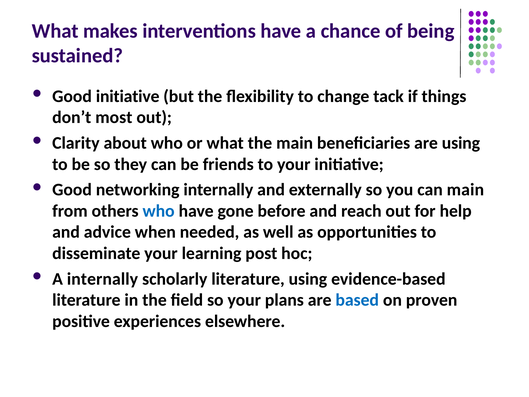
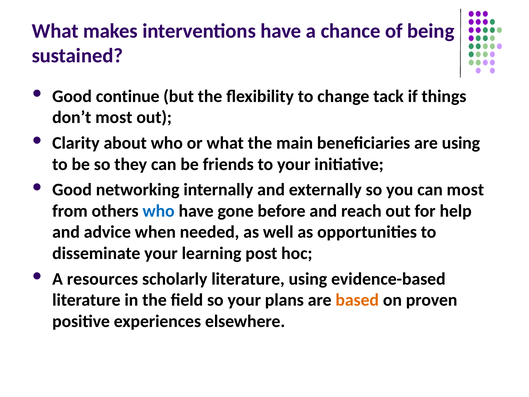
Good initiative: initiative -> continue (128, 96)
can main: main -> most (465, 190)
A internally: internally -> resources (102, 279)
based colour: blue -> orange (357, 300)
